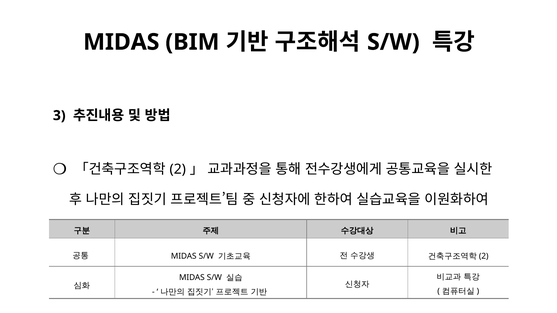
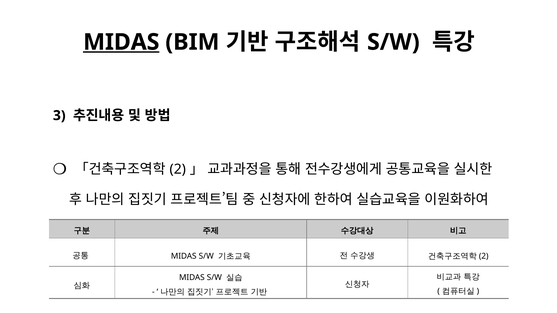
MIDAS underline: none -> present (121, 42)
